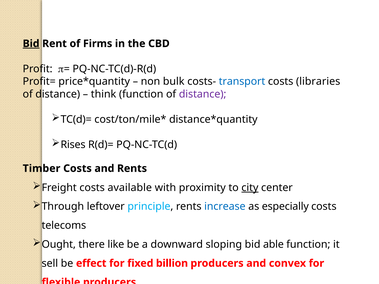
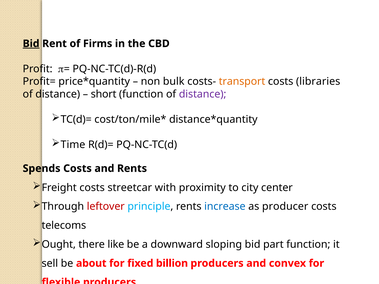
transport colour: blue -> orange (242, 82)
think: think -> short (104, 94)
Rises: Rises -> Time (73, 145)
Timber: Timber -> Spends (42, 169)
available: available -> streetcar (130, 188)
city underline: present -> none (250, 188)
leftover colour: black -> red (106, 207)
especially: especially -> producer (285, 207)
able: able -> part (273, 245)
effect: effect -> about (91, 264)
